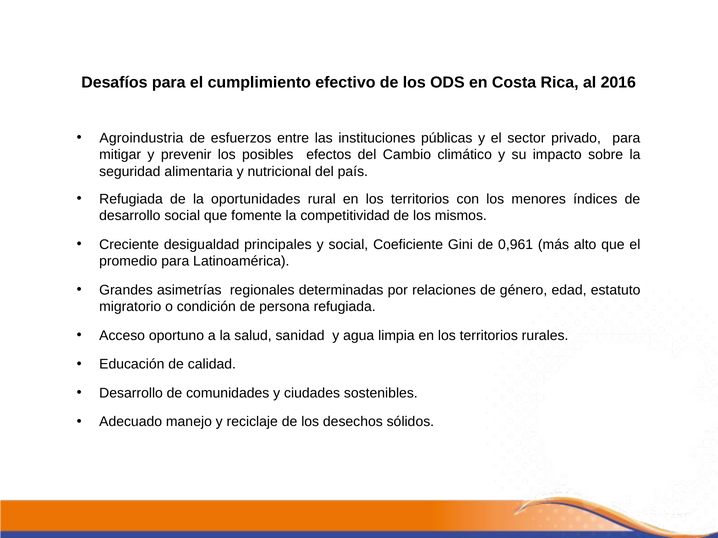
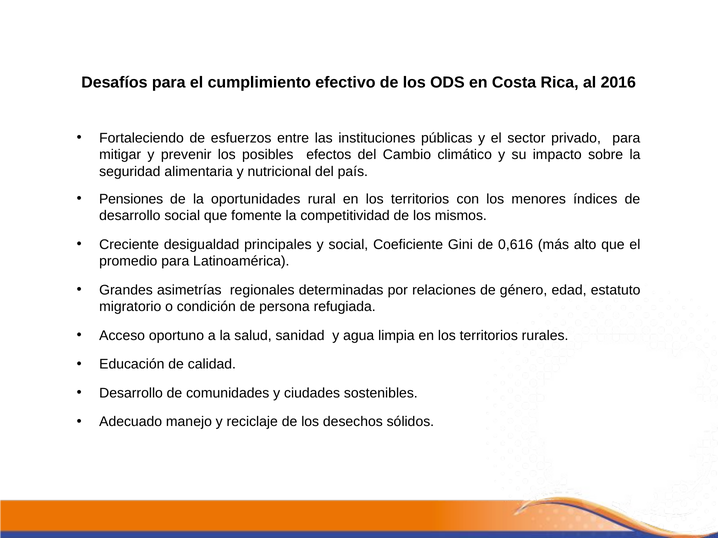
Agroindustria: Agroindustria -> Fortaleciendo (141, 138)
Refugiada: Refugiada -> Pensiones (131, 199)
0,961: 0,961 -> 0,616 (516, 245)
